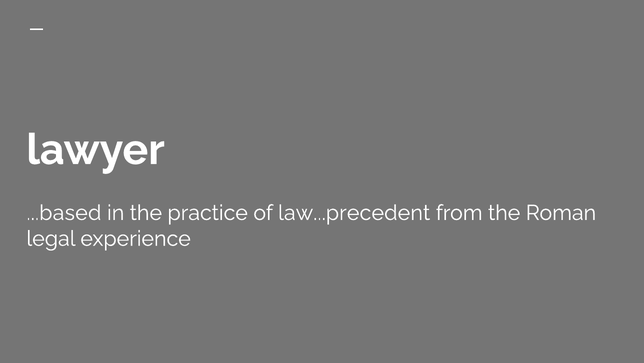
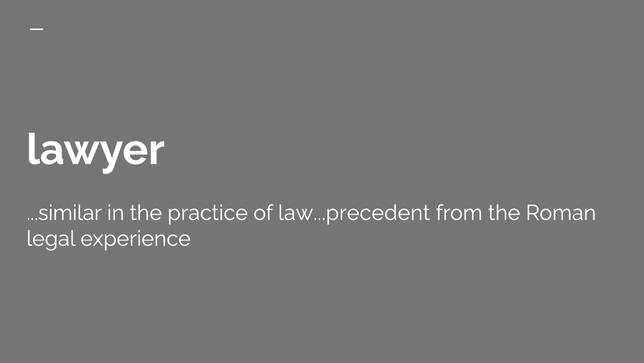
...based: ...based -> ...similar (64, 212)
